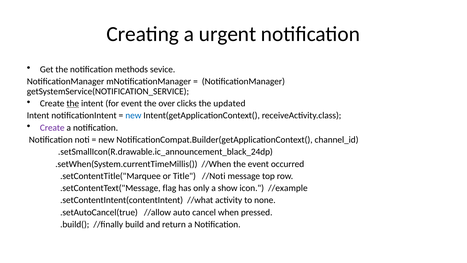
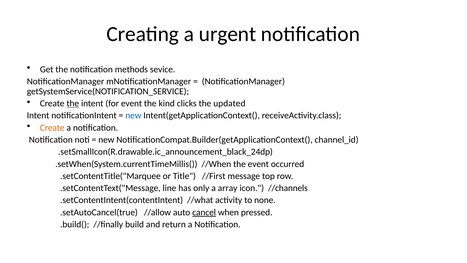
over: over -> kind (167, 103)
Create colour: purple -> orange (52, 128)
//Noti: //Noti -> //First (214, 176)
flag: flag -> line (169, 188)
show: show -> array (228, 188)
//example: //example -> //channels (288, 188)
cancel underline: none -> present (204, 212)
